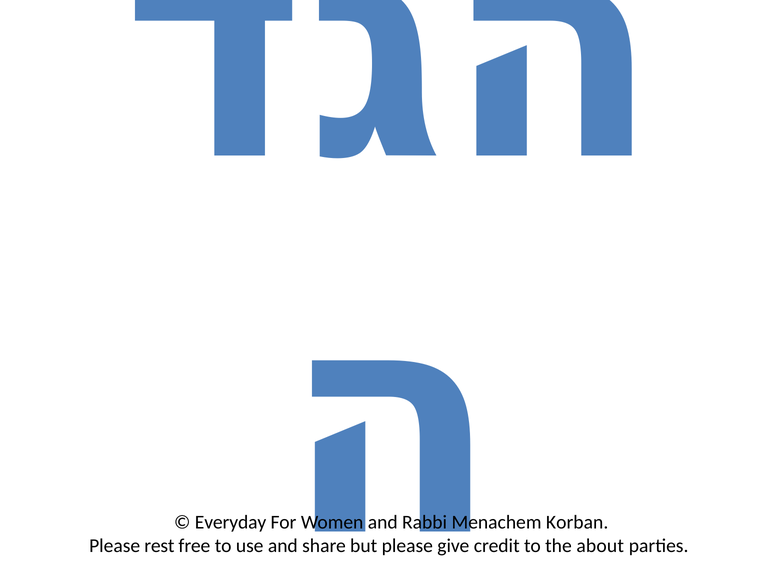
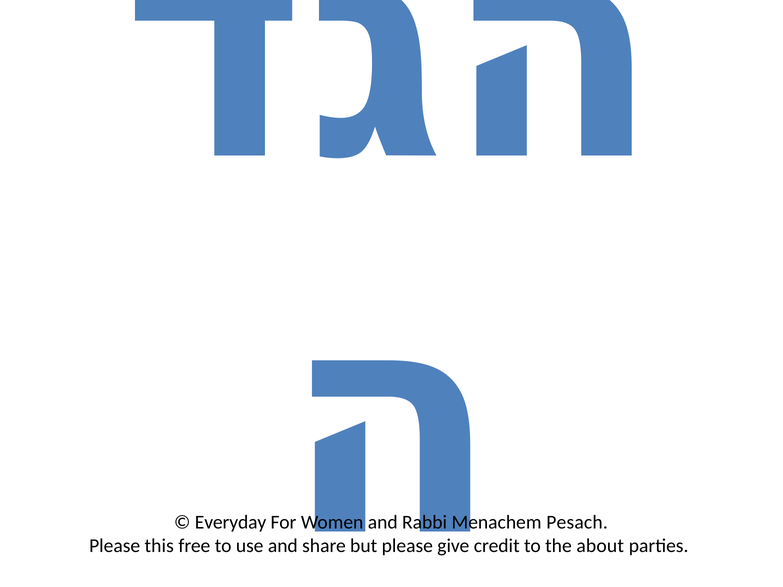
Korban: Korban -> Pesach (577, 523)
rest: rest -> this (159, 546)
